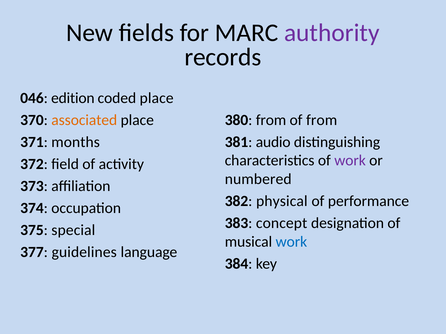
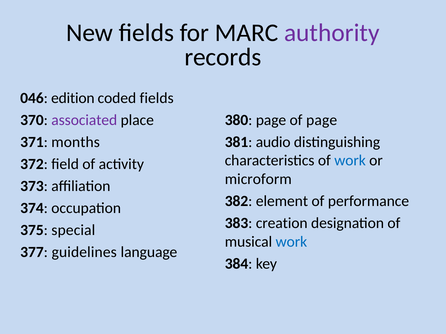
coded place: place -> fields (157, 98)
associated colour: orange -> purple (84, 120)
380 from: from -> page (271, 120)
of from: from -> page (322, 120)
work colour: purple -> blue (350, 161)
numbered: numbered -> microform (258, 179)
physical: physical -> element (282, 201)
concept: concept -> creation (282, 223)
